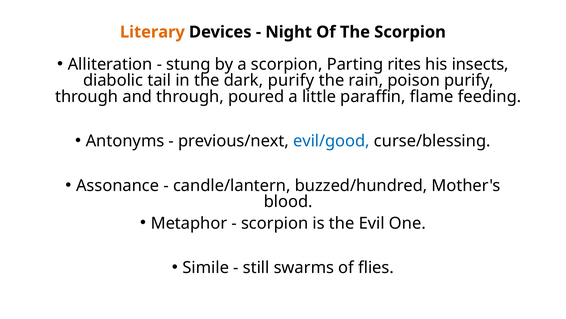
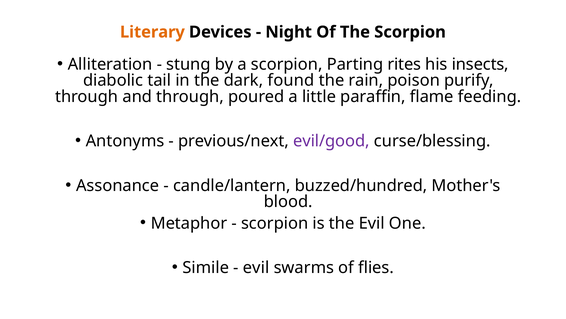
dark purify: purify -> found (291, 80)
evil/good colour: blue -> purple (331, 141)
still: still -> evil (256, 267)
